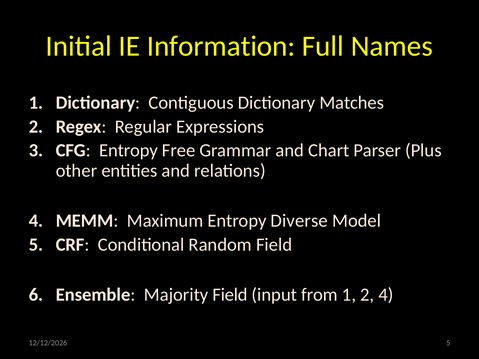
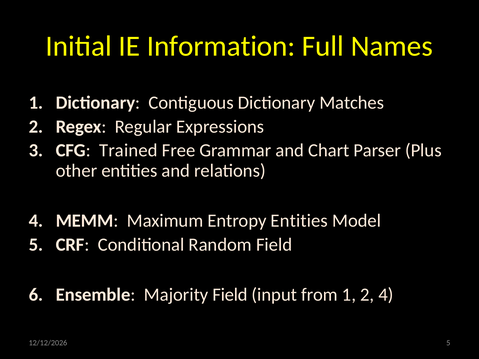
CFG Entropy: Entropy -> Trained (128, 151)
Entropy Diverse: Diverse -> Entities (299, 221)
